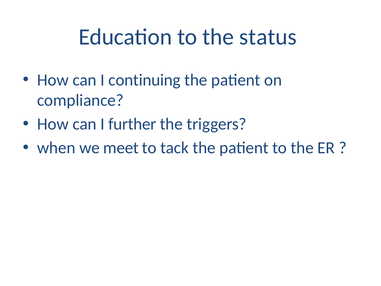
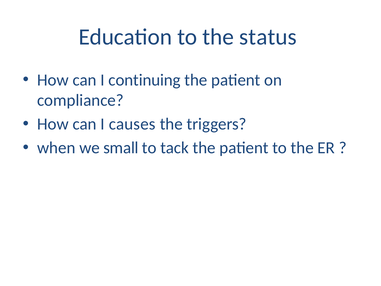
further: further -> causes (132, 124)
meet: meet -> small (121, 148)
